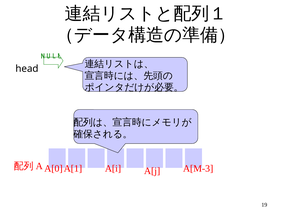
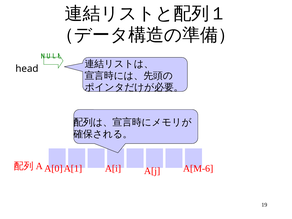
A[M-3: A[M-3 -> A[M-6 (198, 169)
